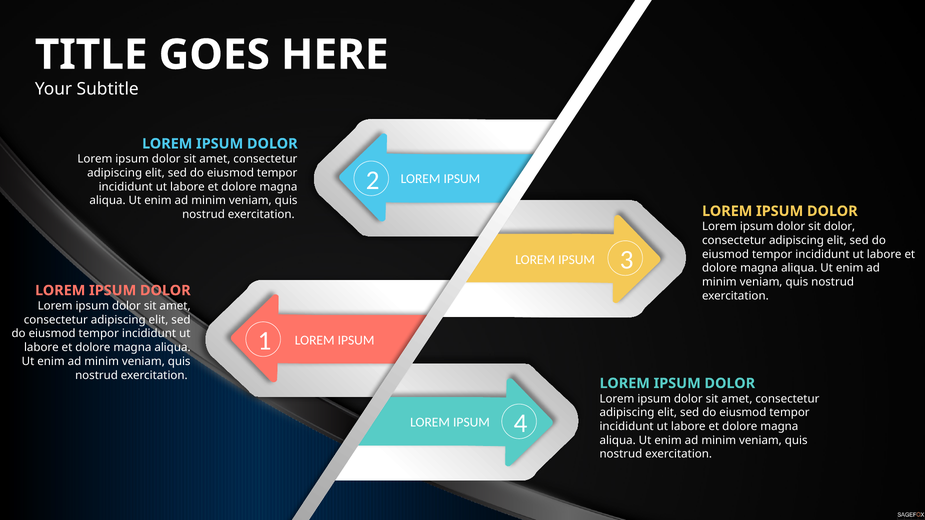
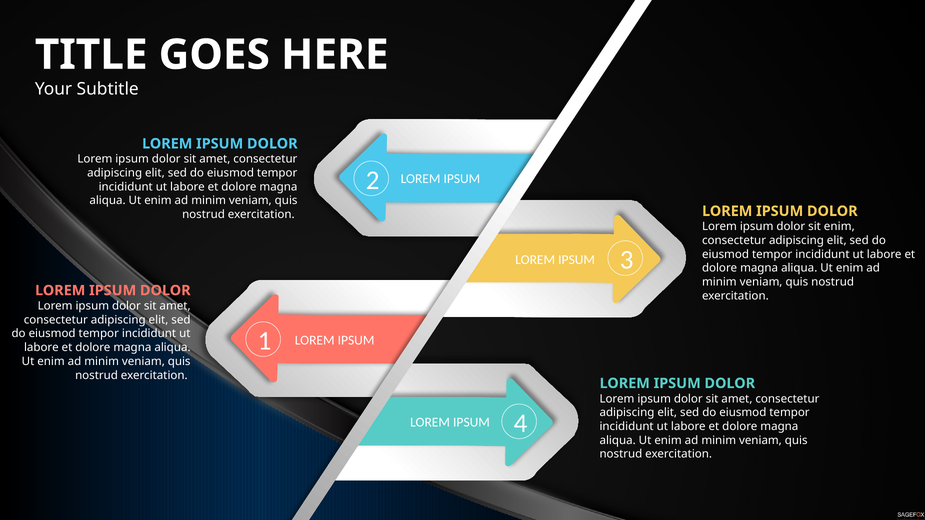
sit dolor: dolor -> enim (839, 227)
